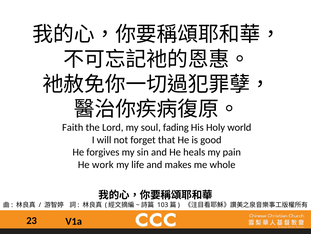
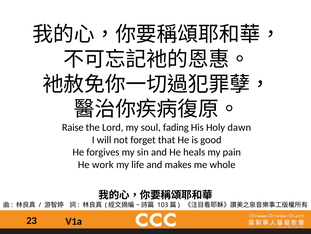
Faith: Faith -> Raise (73, 127)
world: world -> dawn (239, 127)
